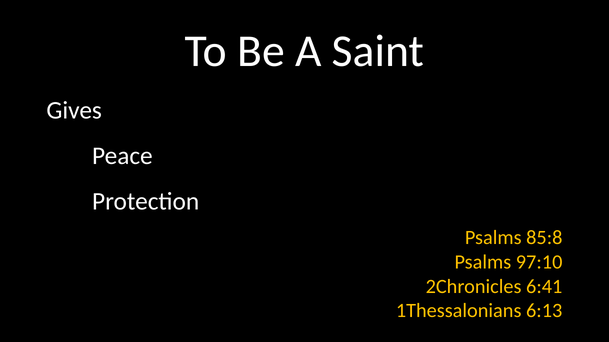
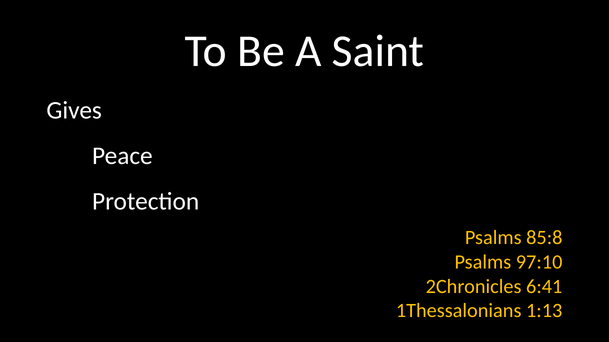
6:13: 6:13 -> 1:13 (544, 311)
